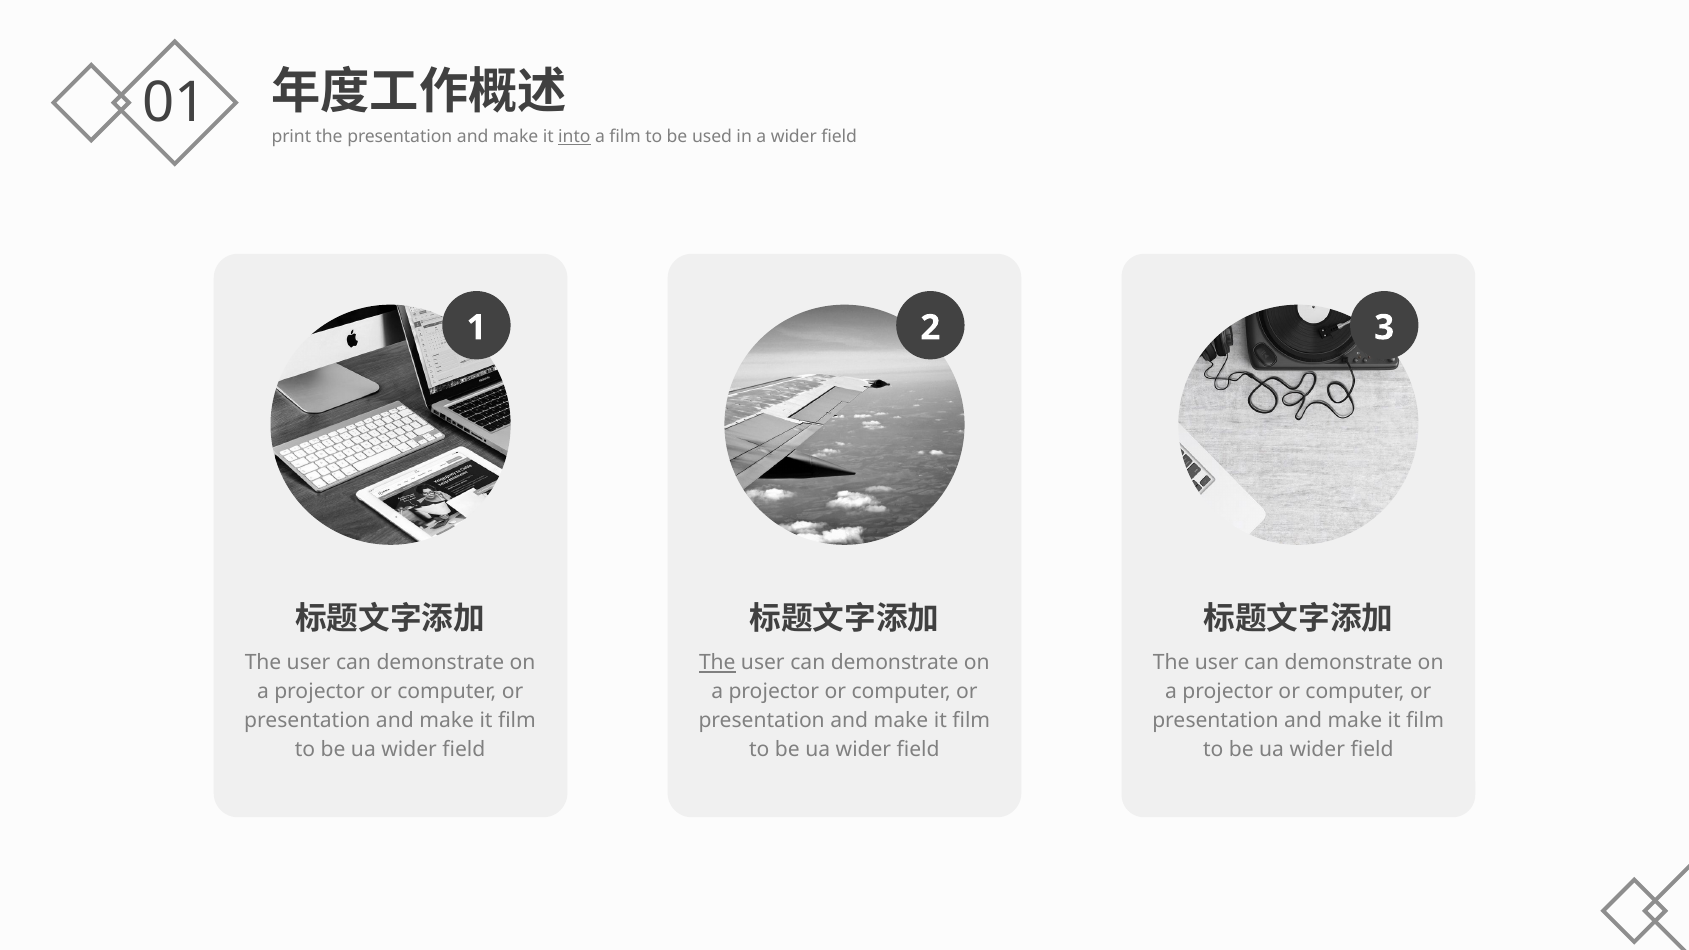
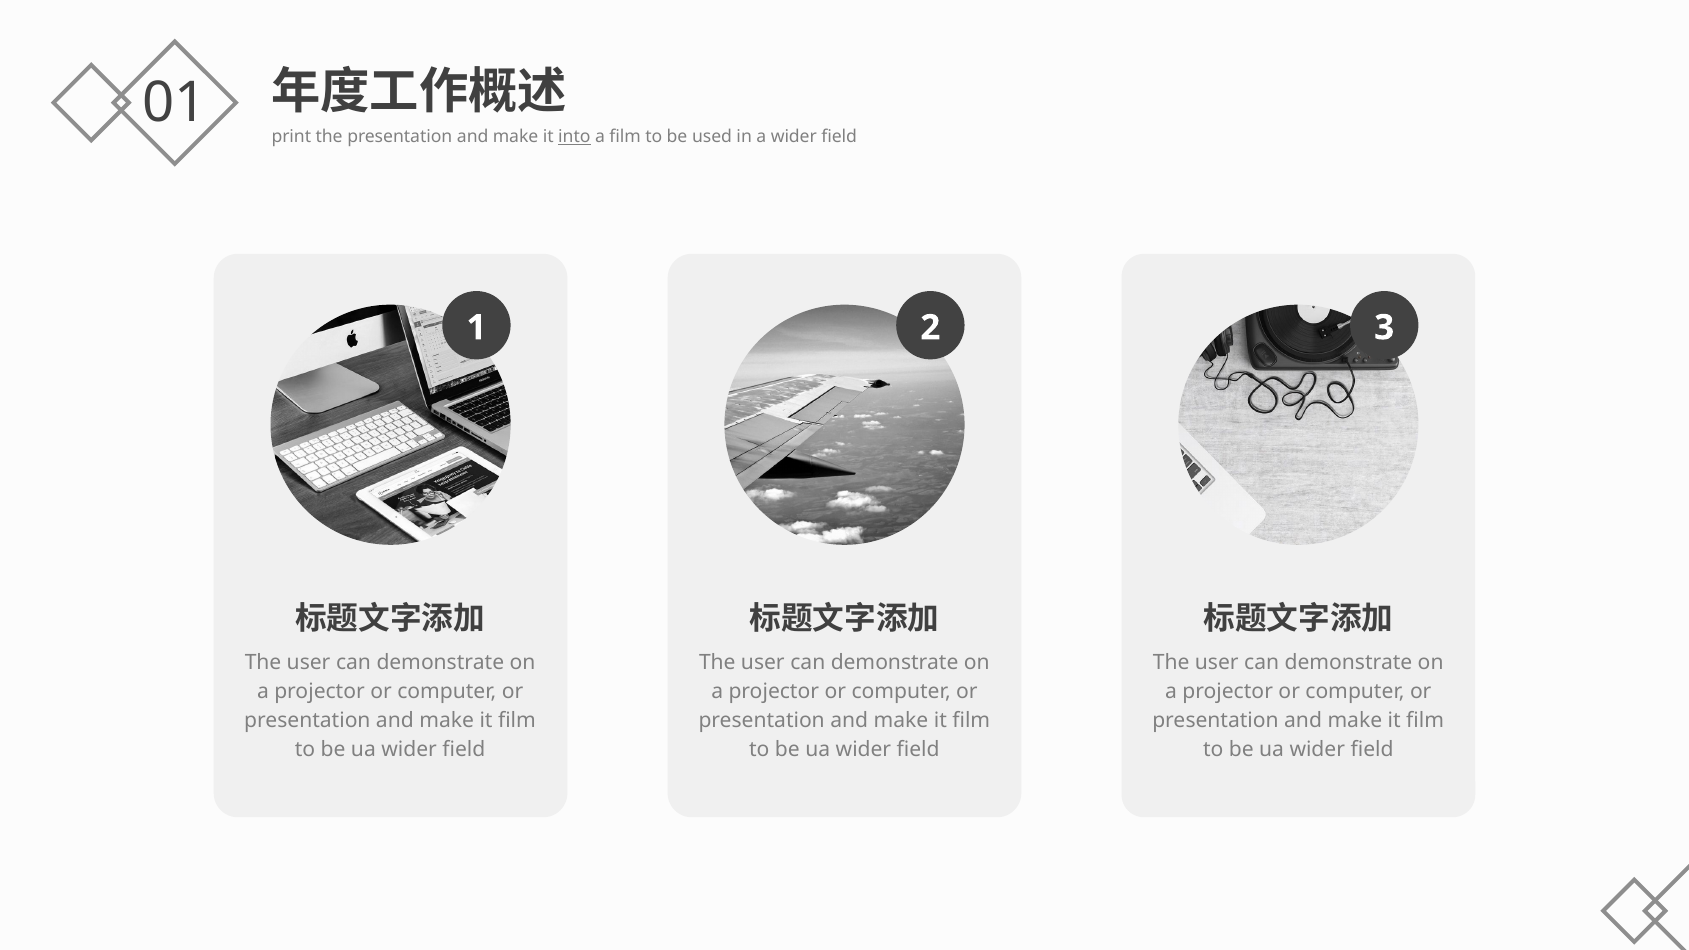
The underline: present -> none (717, 663)
